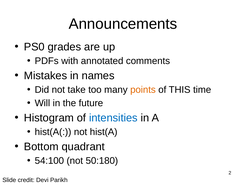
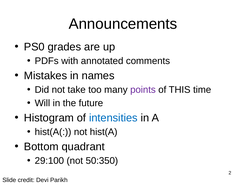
points colour: orange -> purple (143, 90)
54:100: 54:100 -> 29:100 (49, 160)
50:180: 50:180 -> 50:350 (102, 160)
